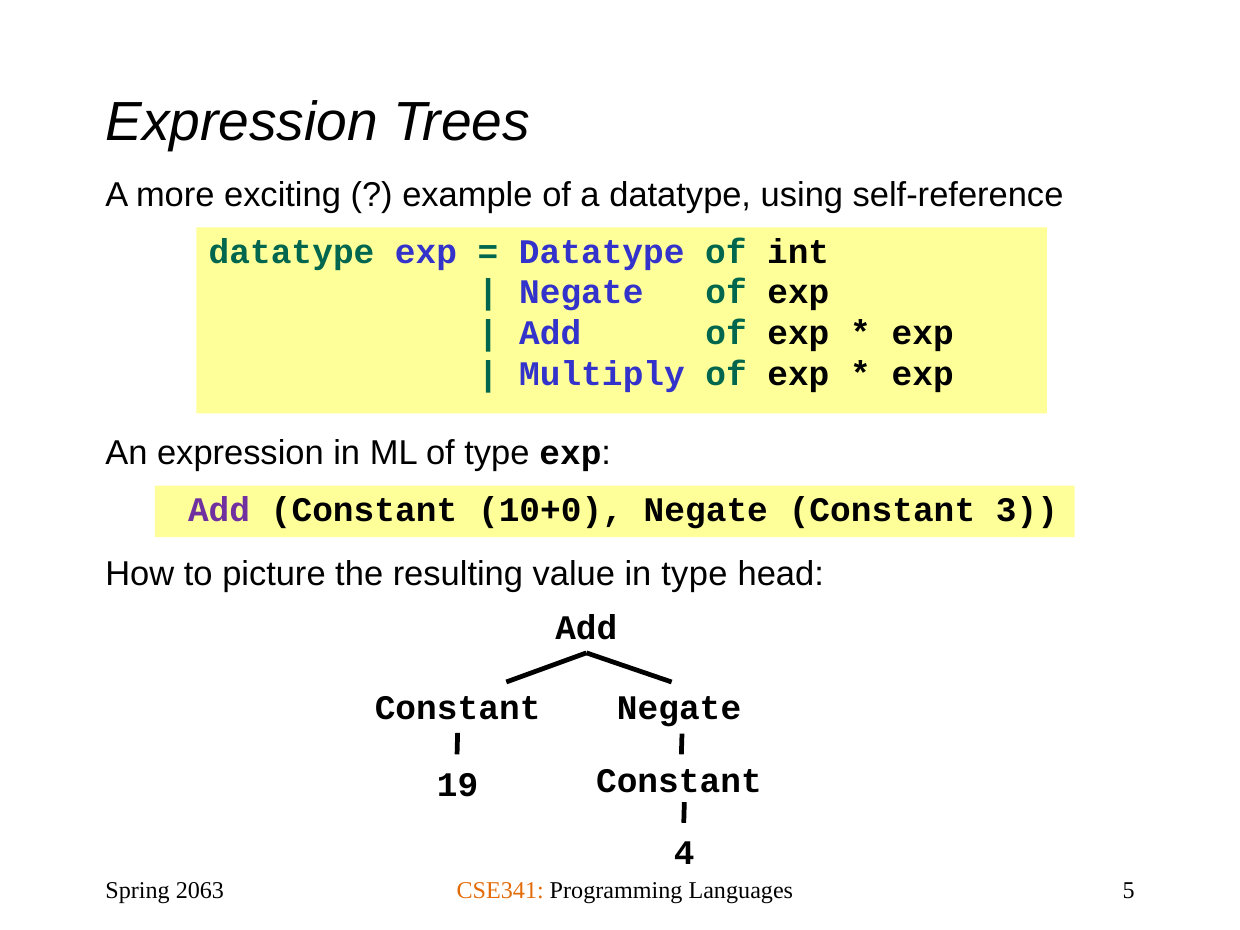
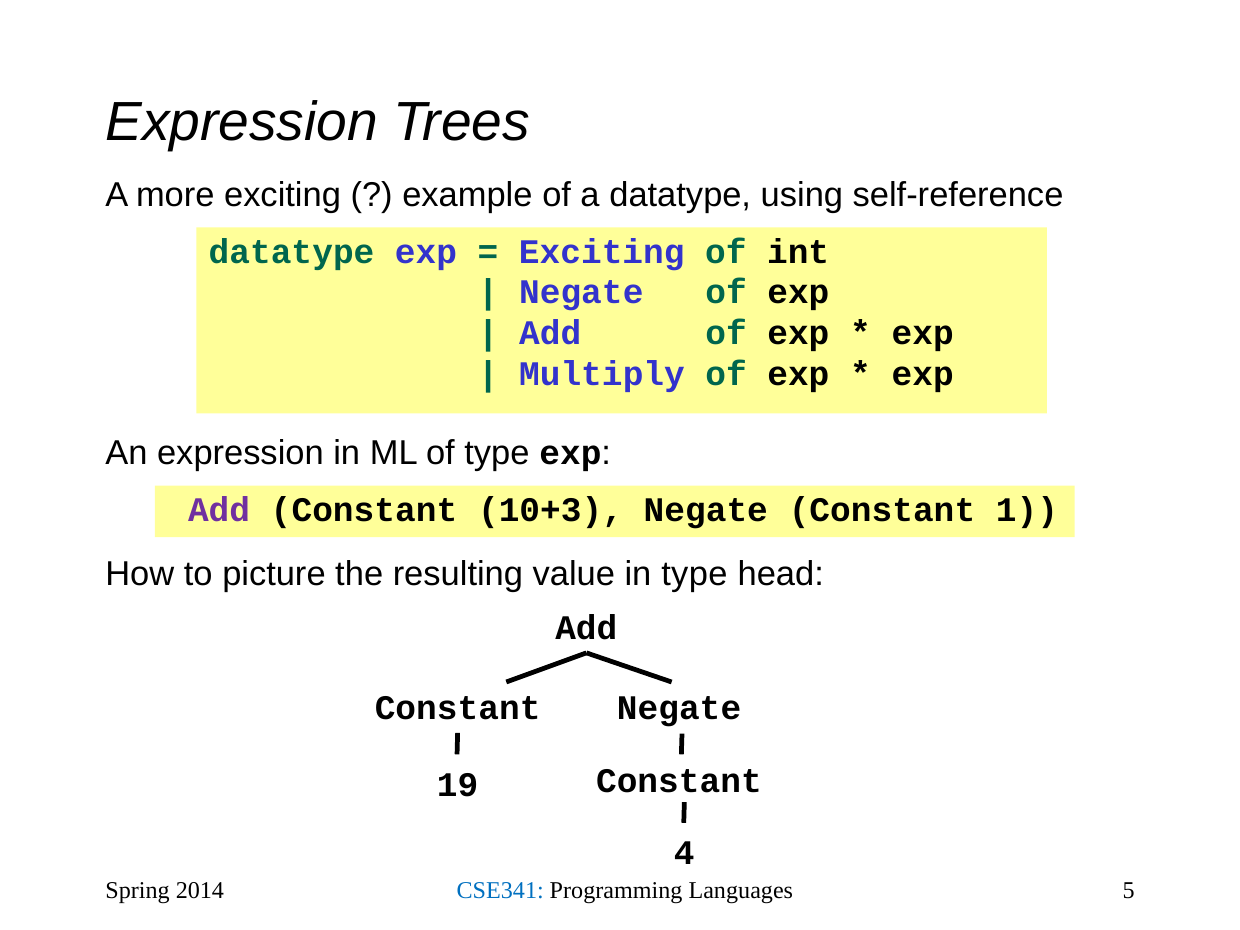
Datatype: Datatype -> Exciting (602, 252)
10+0: 10+0 -> 10+3 (551, 510)
3: 3 -> 1 (1027, 510)
2063: 2063 -> 2014 (200, 890)
CSE341 colour: orange -> blue (500, 890)
